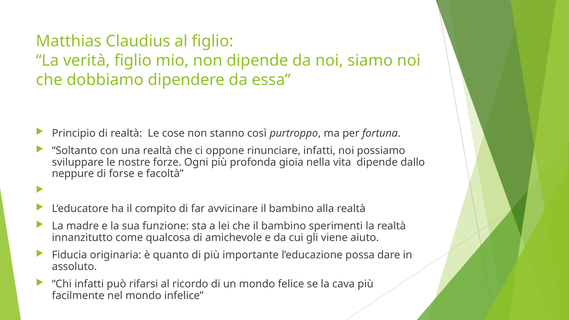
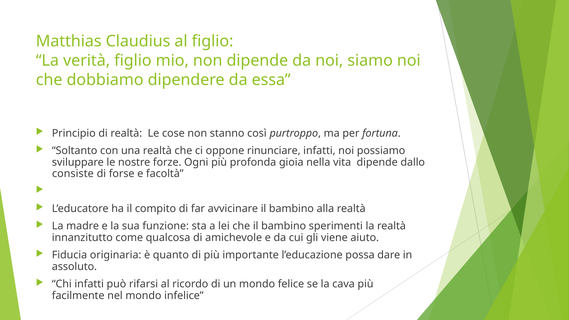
neppure: neppure -> consiste (73, 174)
